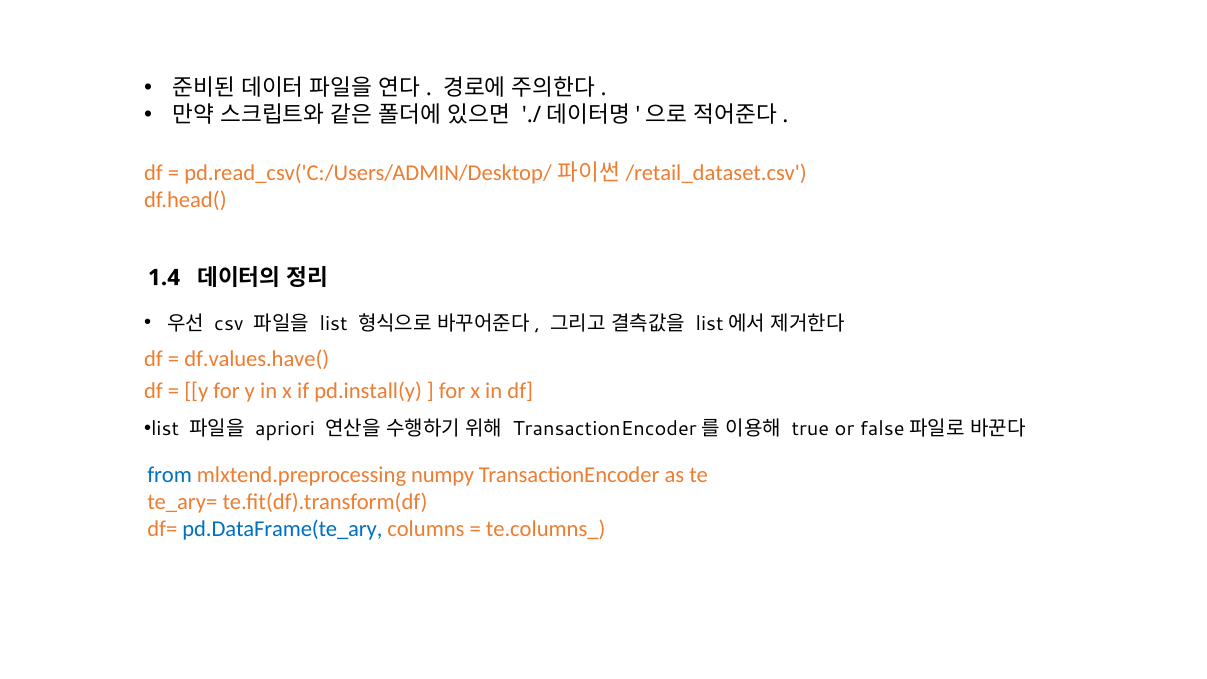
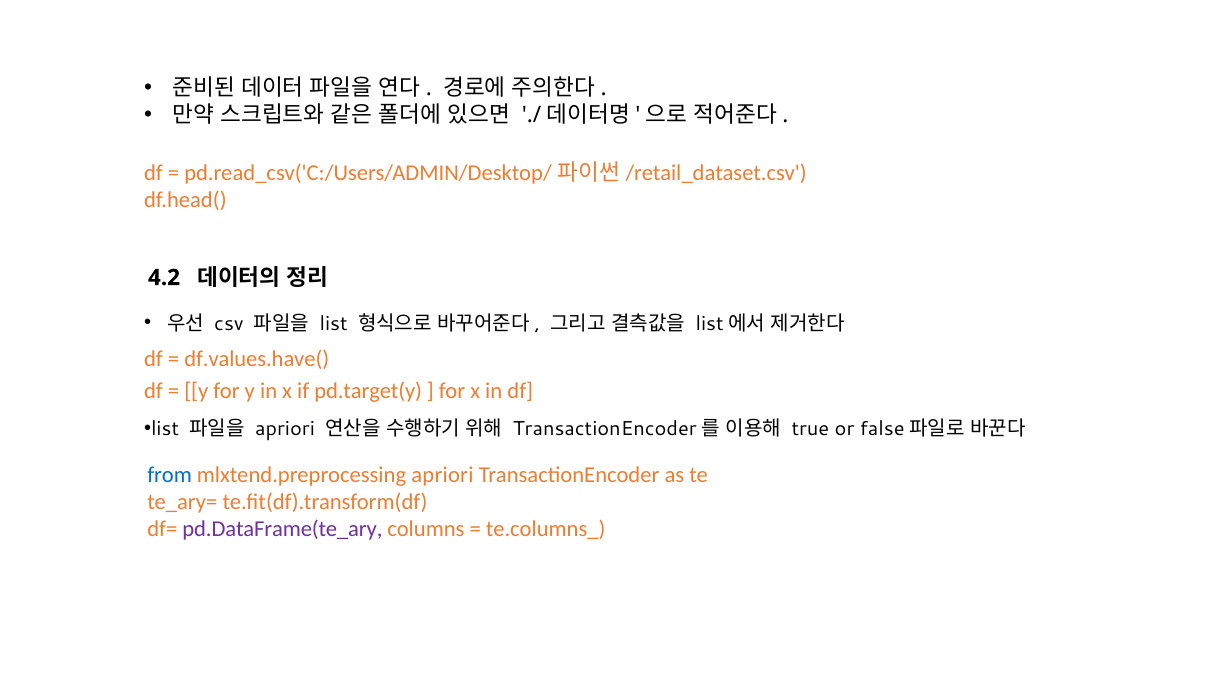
1.4: 1.4 -> 4.2 (164, 278)
pd.install(y: pd.install(y -> pd.target(y (368, 391)
mlxtend.preprocessing numpy: numpy -> apriori (442, 475)
pd.DataFrame(te_ary colour: blue -> purple (282, 529)
